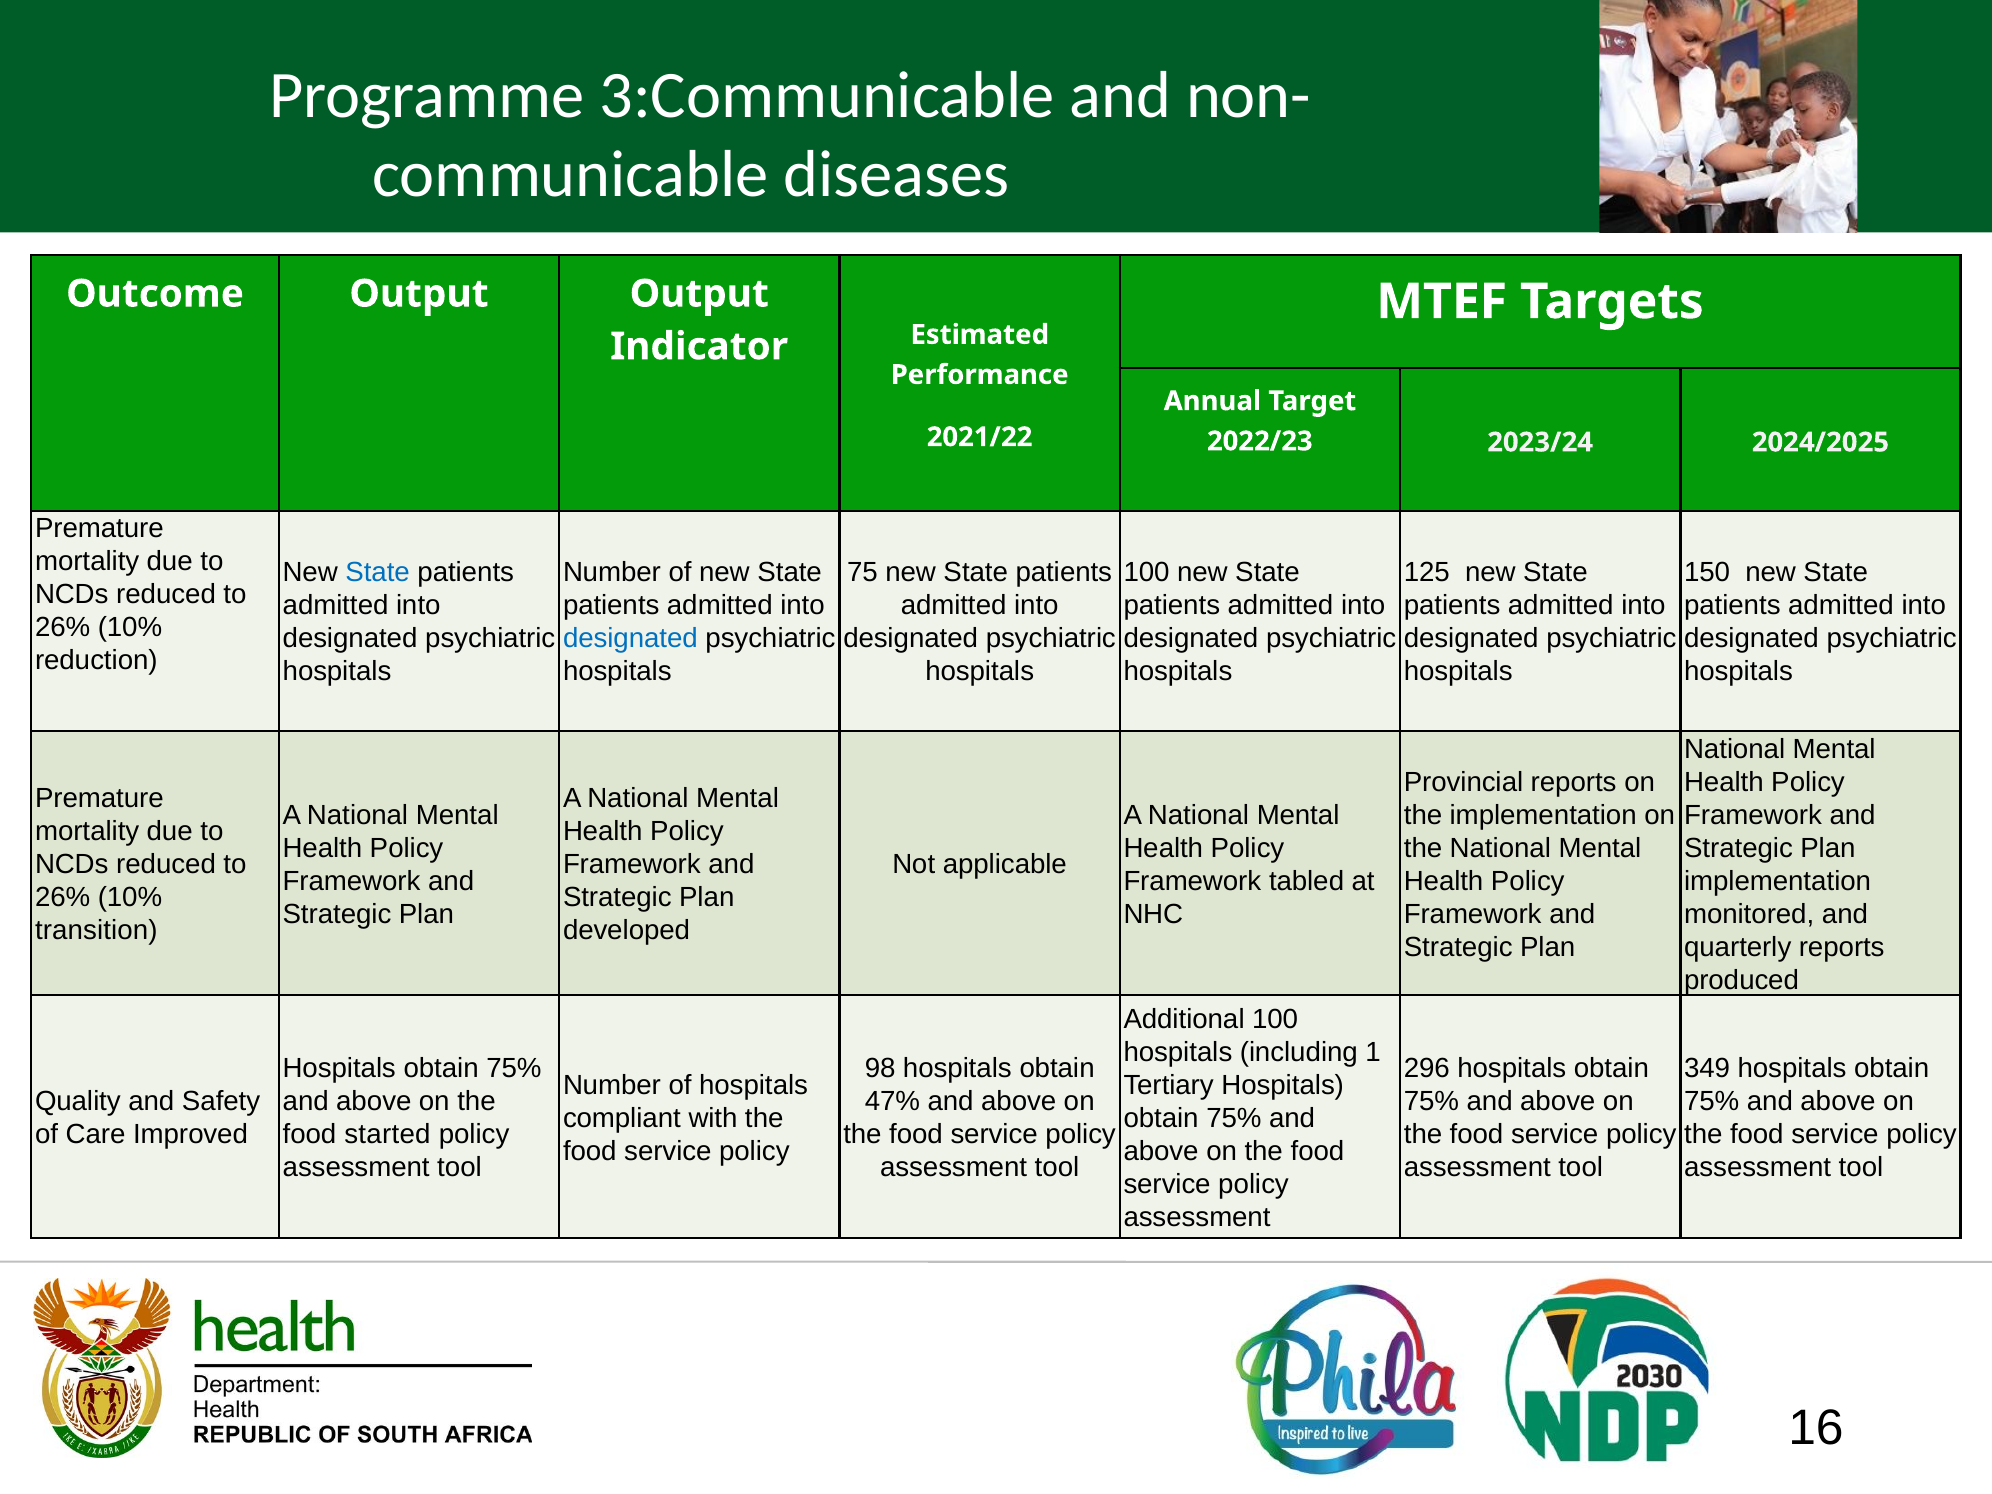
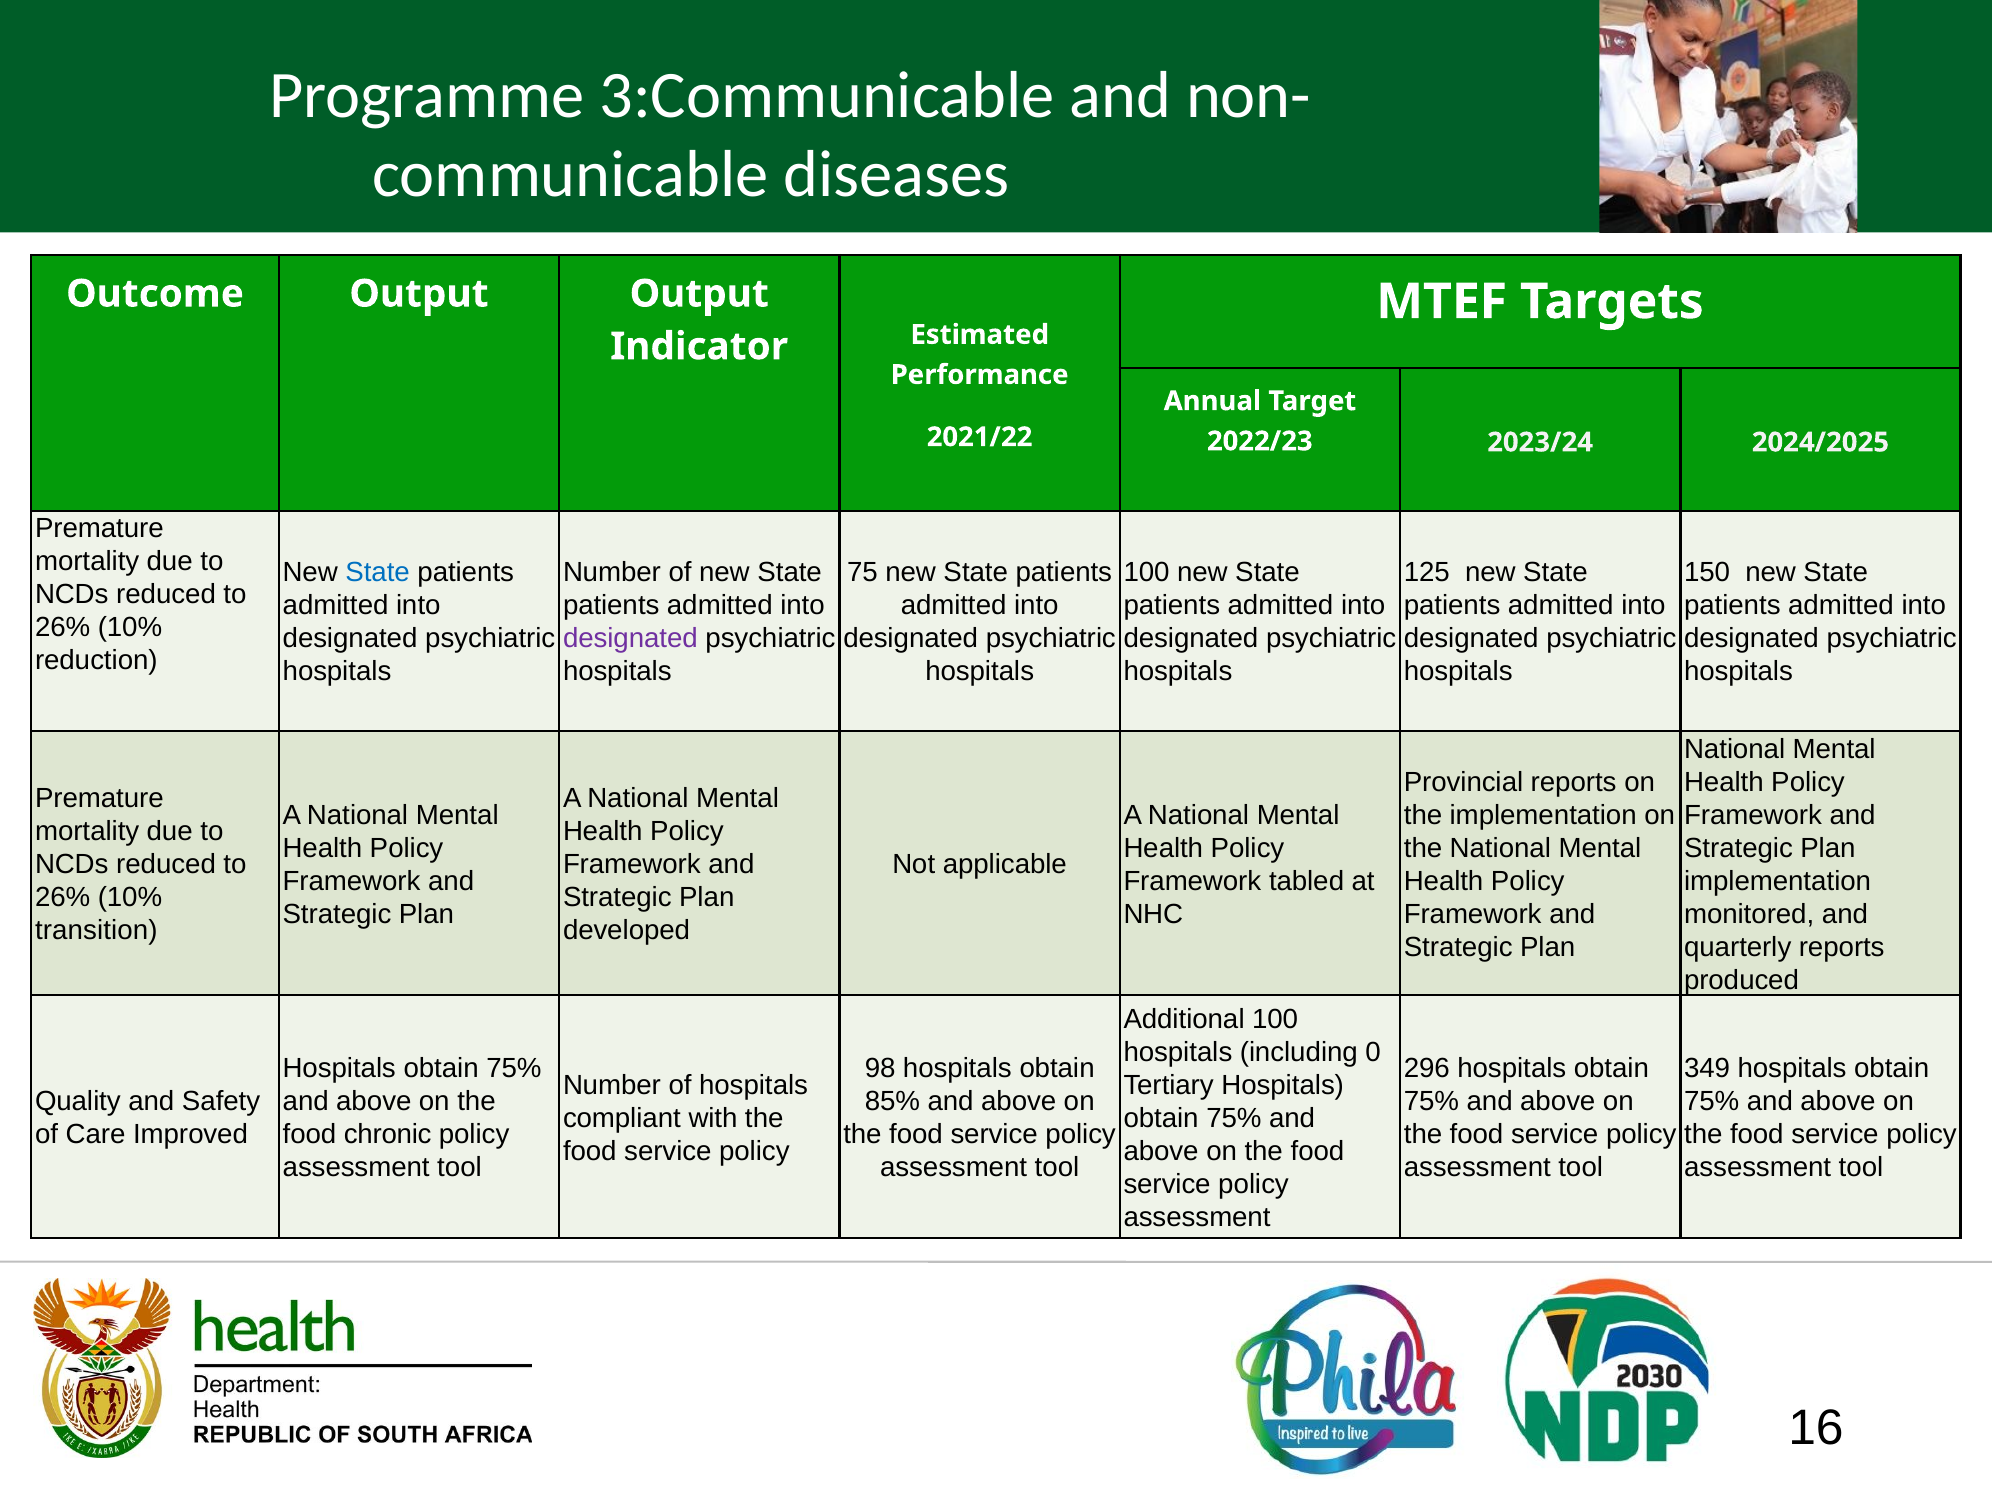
designated colour: blue -> purple (630, 639)
1: 1 -> 0 (1373, 1052)
47%: 47% -> 85% (892, 1102)
started: started -> chronic (388, 1135)
